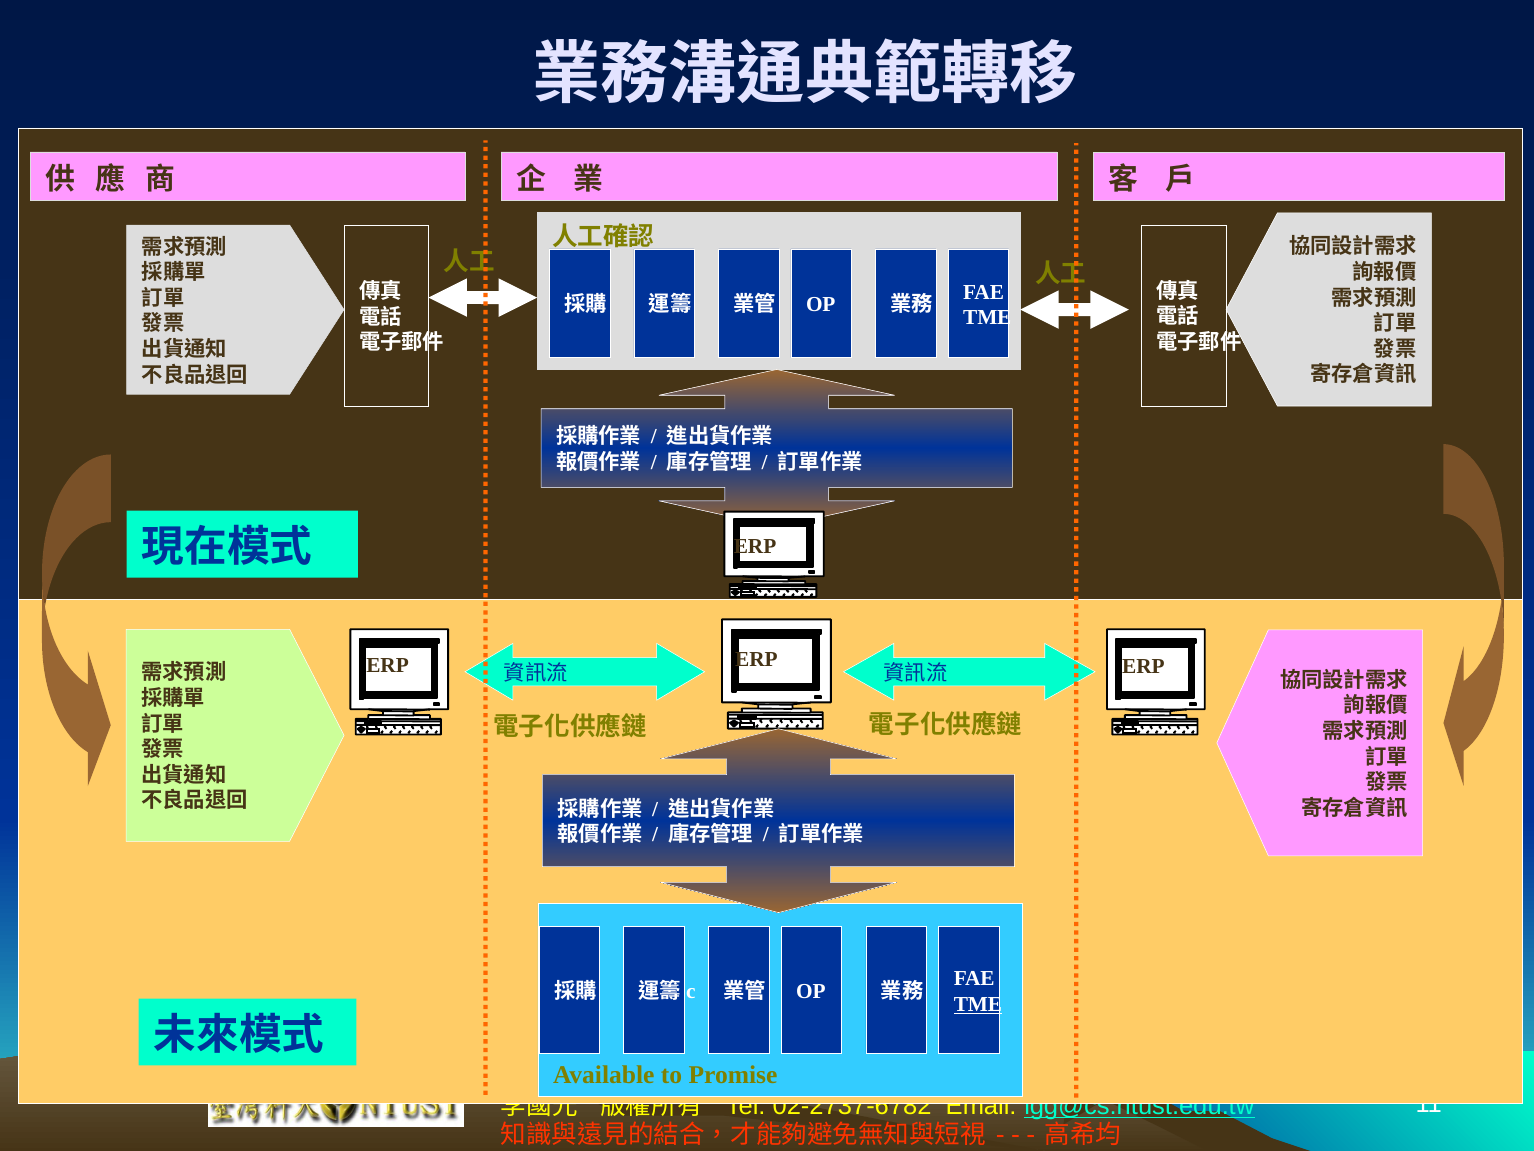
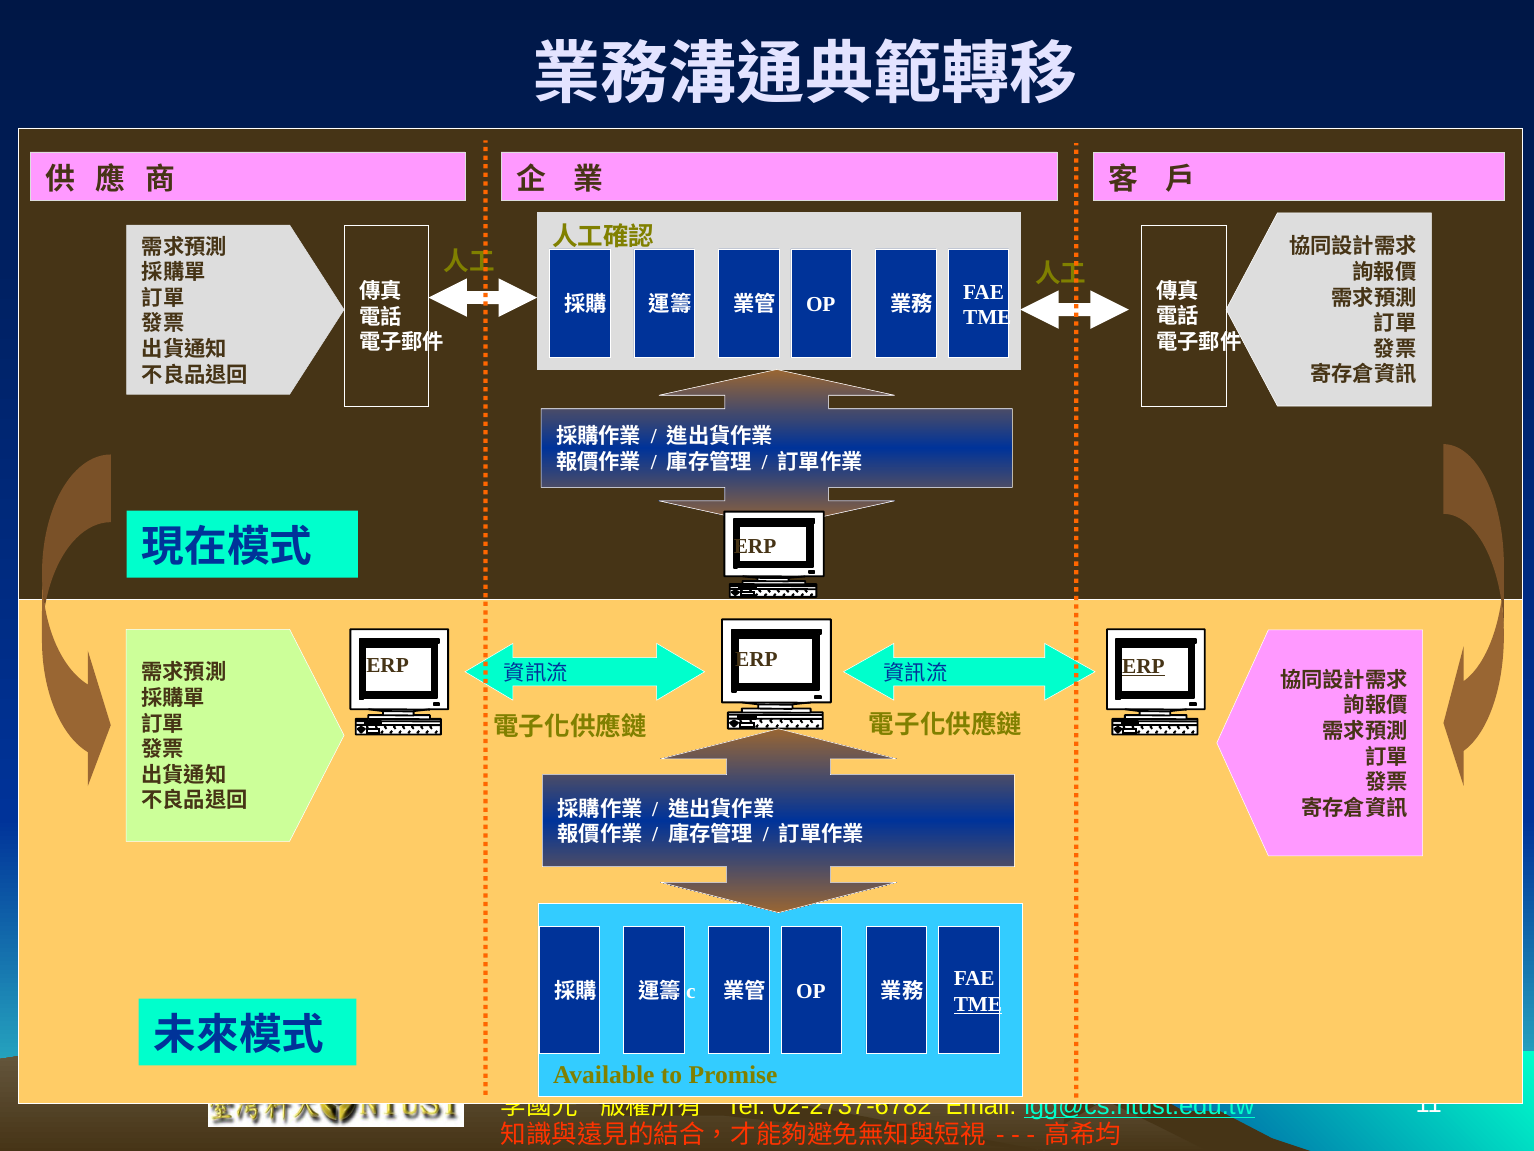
ERP underline: none -> present (1143, 666)
